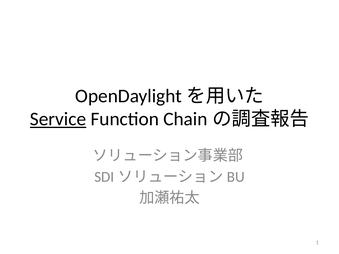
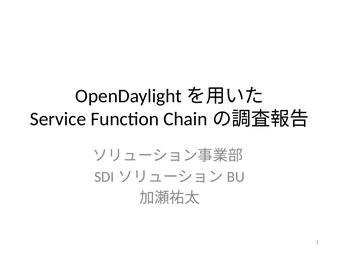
Service underline: present -> none (58, 119)
